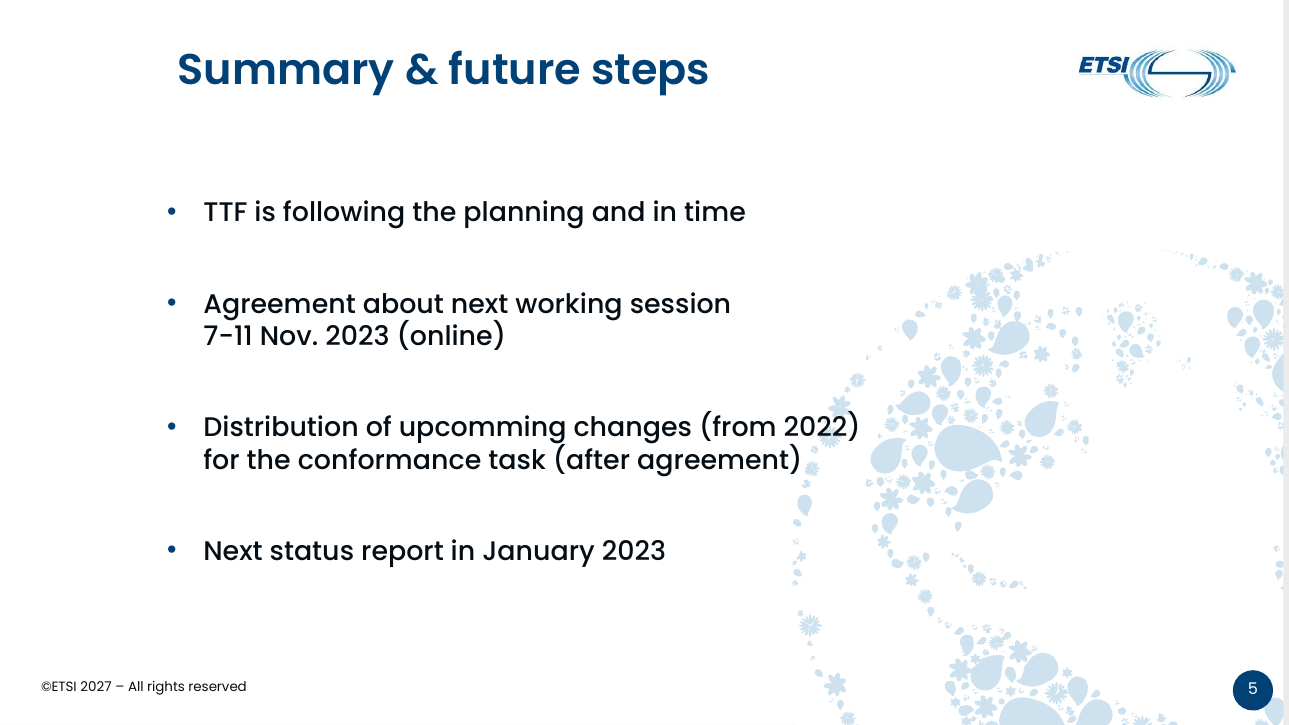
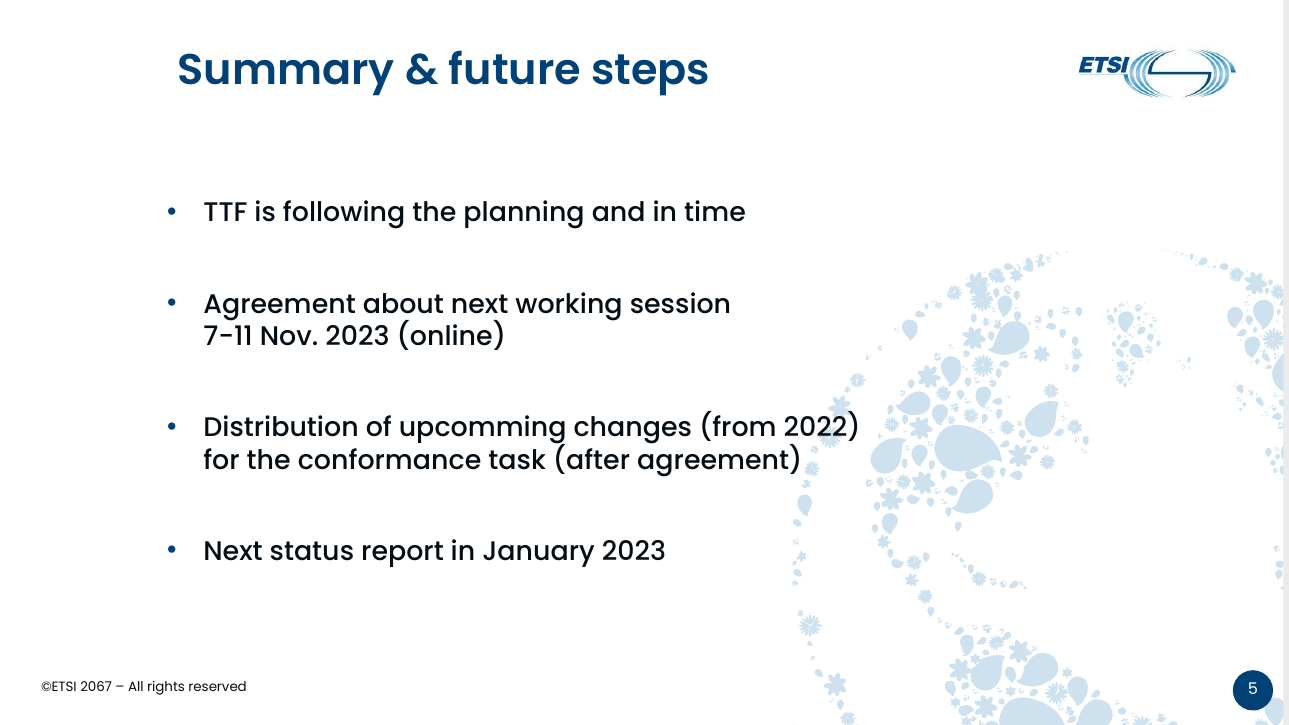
2027: 2027 -> 2067 (96, 687)
